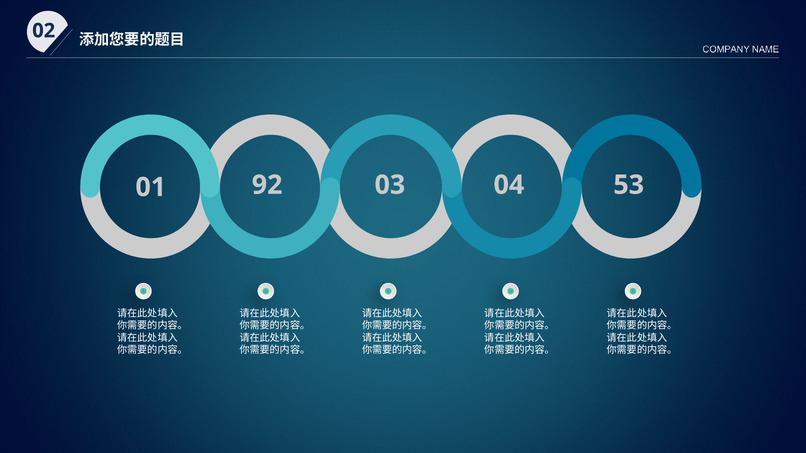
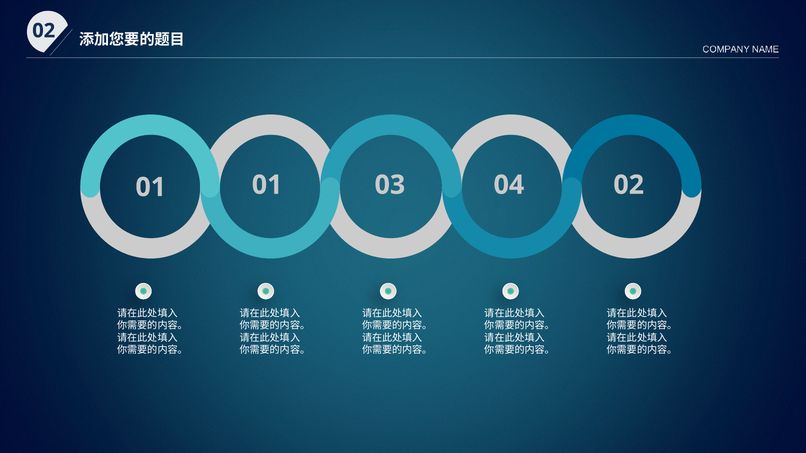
01 92: 92 -> 01 (267, 185)
04 53: 53 -> 02 (629, 185)
